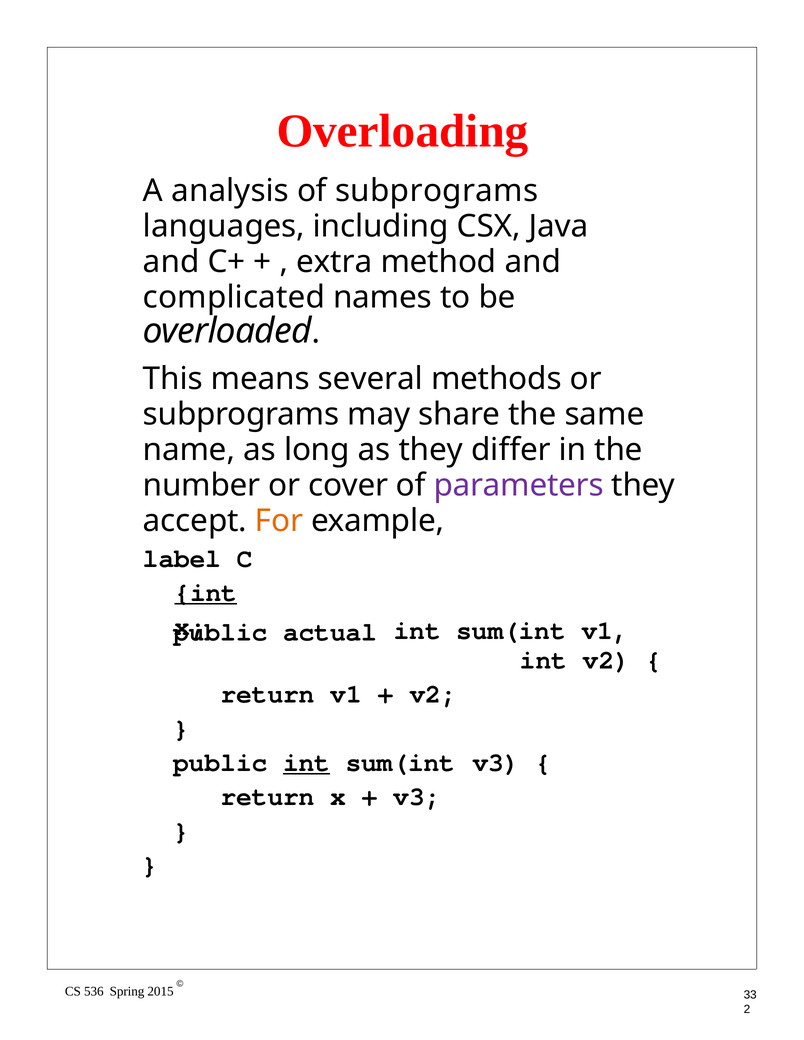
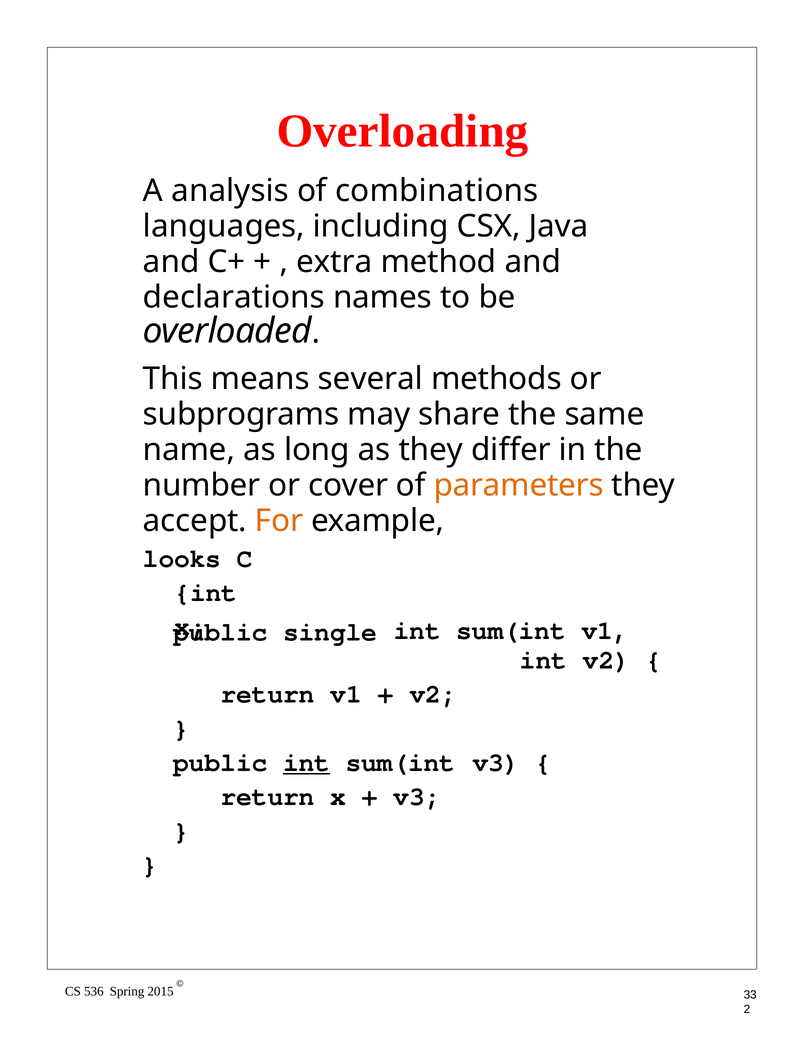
of subprograms: subprograms -> combinations (437, 191)
complicated: complicated -> declarations (234, 298)
parameters colour: purple -> orange (519, 485)
label: label -> looks (182, 559)
int underline: present -> none (206, 593)
actual: actual -> single (330, 632)
